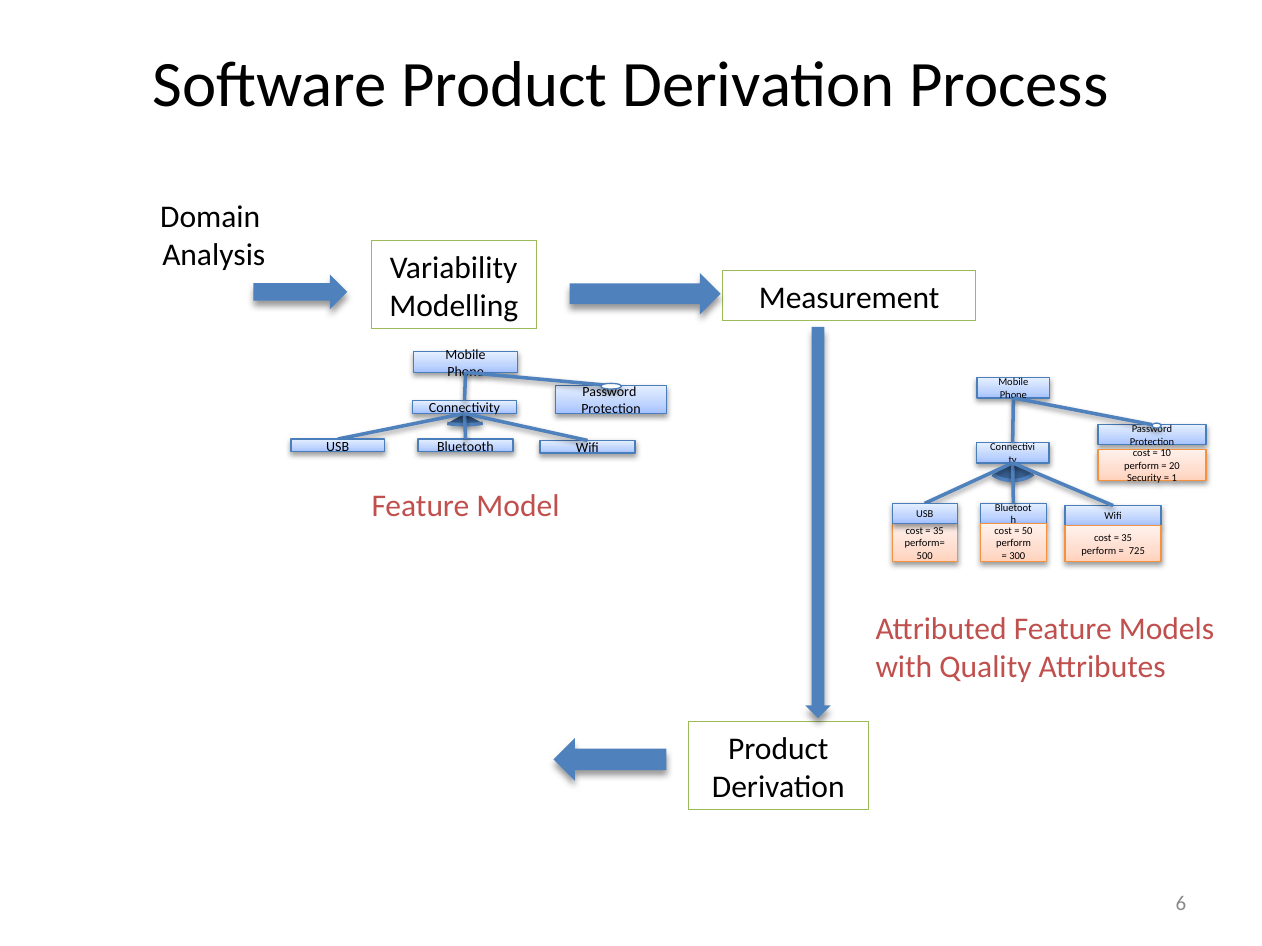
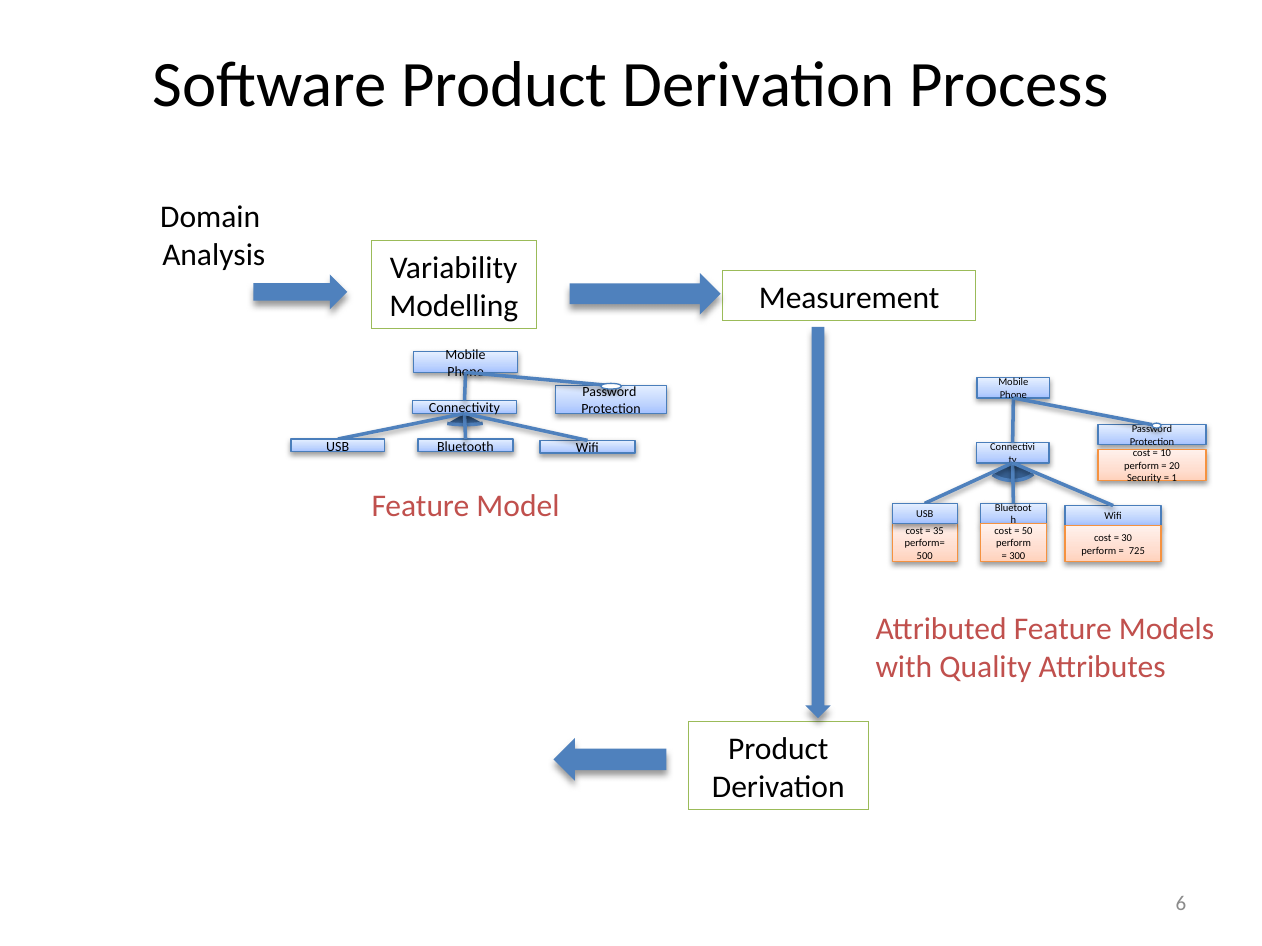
35: 35 -> 30 (1127, 538)
